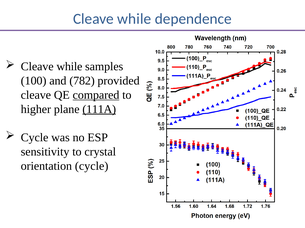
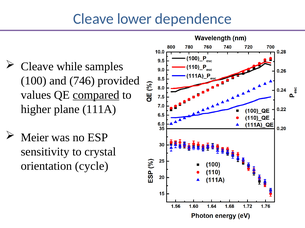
while: while -> lower (134, 19)
782: 782 -> 746 (82, 81)
cleave: cleave -> values (36, 95)
111A underline: present -> none (99, 109)
Cycle: Cycle -> Meier (35, 138)
